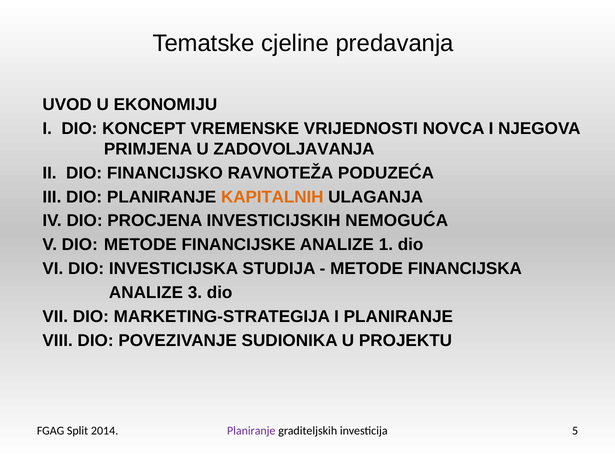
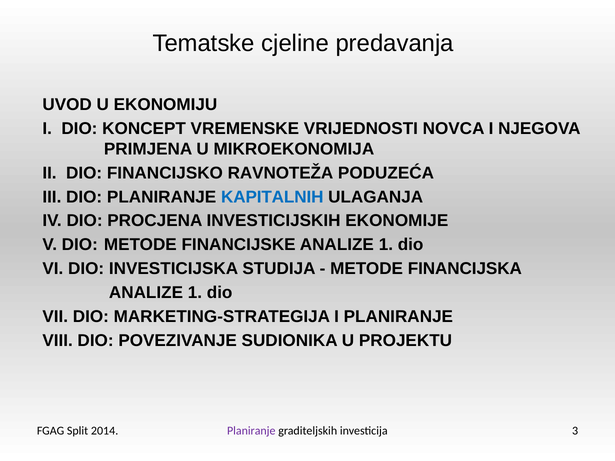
ZADOVOLJAVANJA: ZADOVOLJAVANJA -> MIKROEKONOMIJA (294, 149)
KAPITALNIH colour: orange -> blue (272, 197)
NEMOGUĆA: NEMOGUĆA -> EKONOMIJE (397, 221)
3: 3 -> 1 (195, 293)
5: 5 -> 3 (575, 431)
